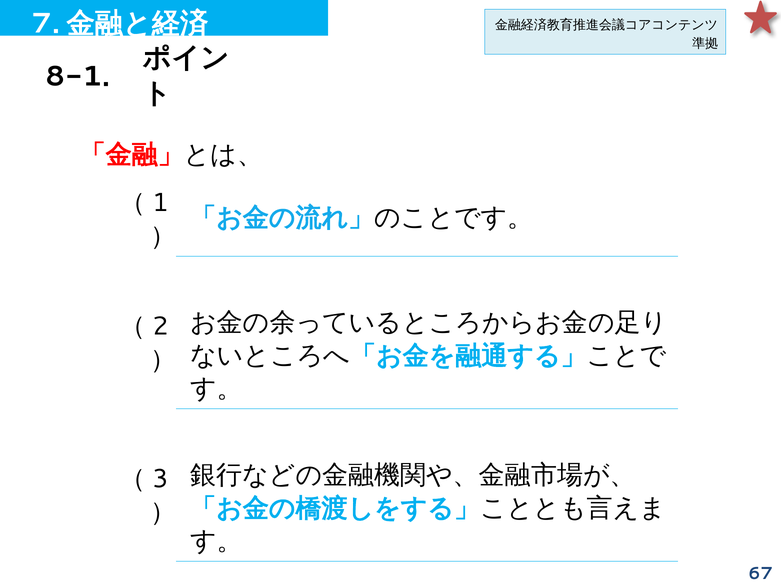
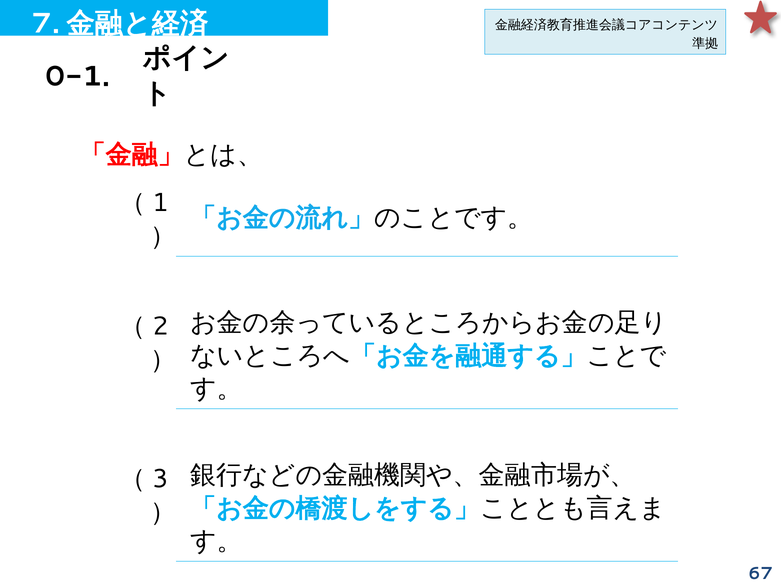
8-1: 8-1 -> 0-1 (78, 77)
